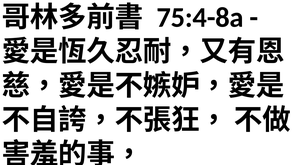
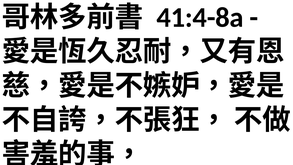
75:4-8a: 75:4-8a -> 41:4-8a (200, 17)
